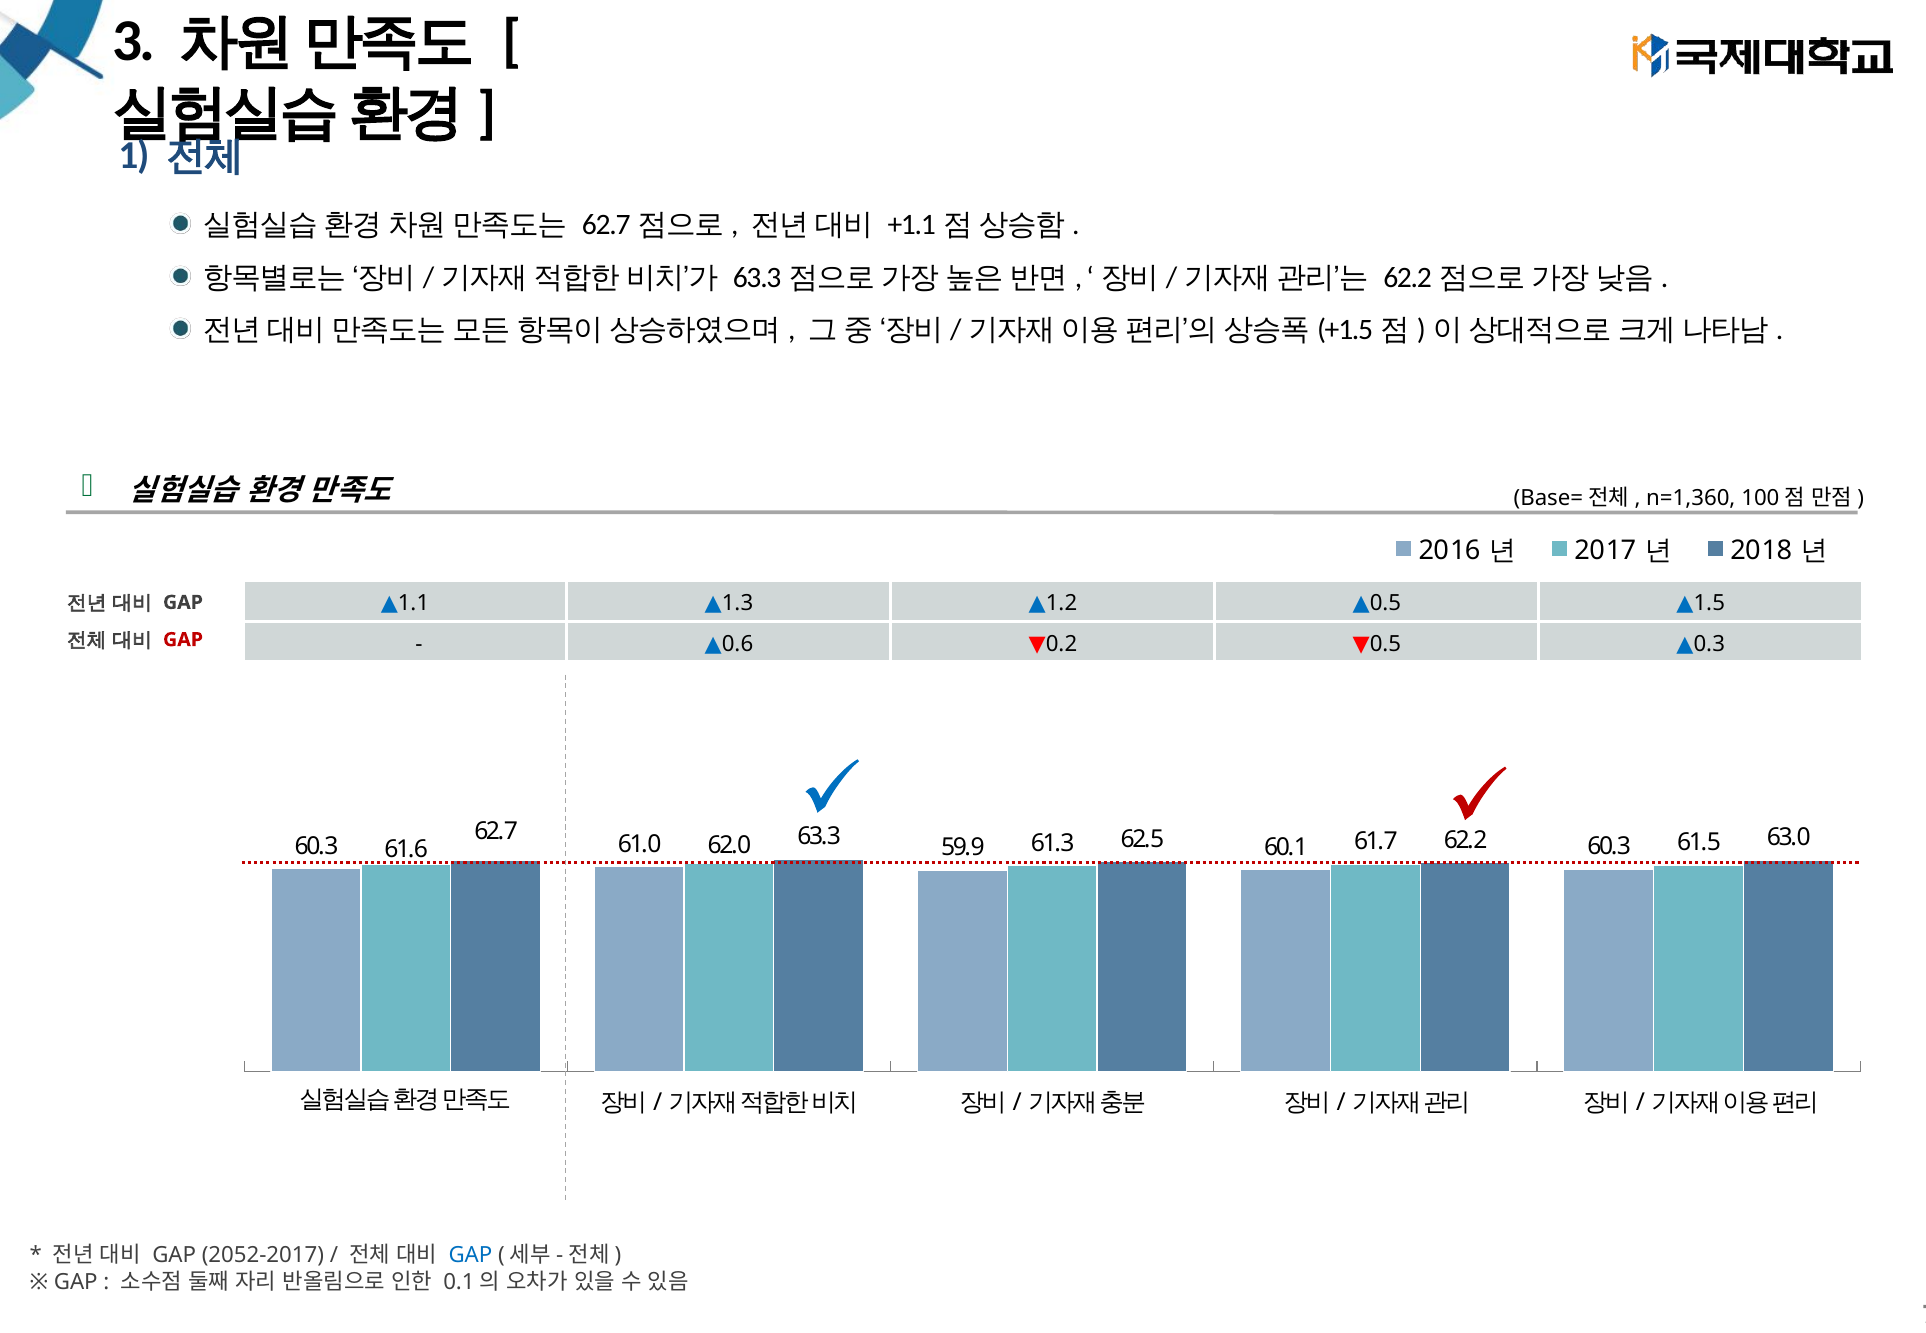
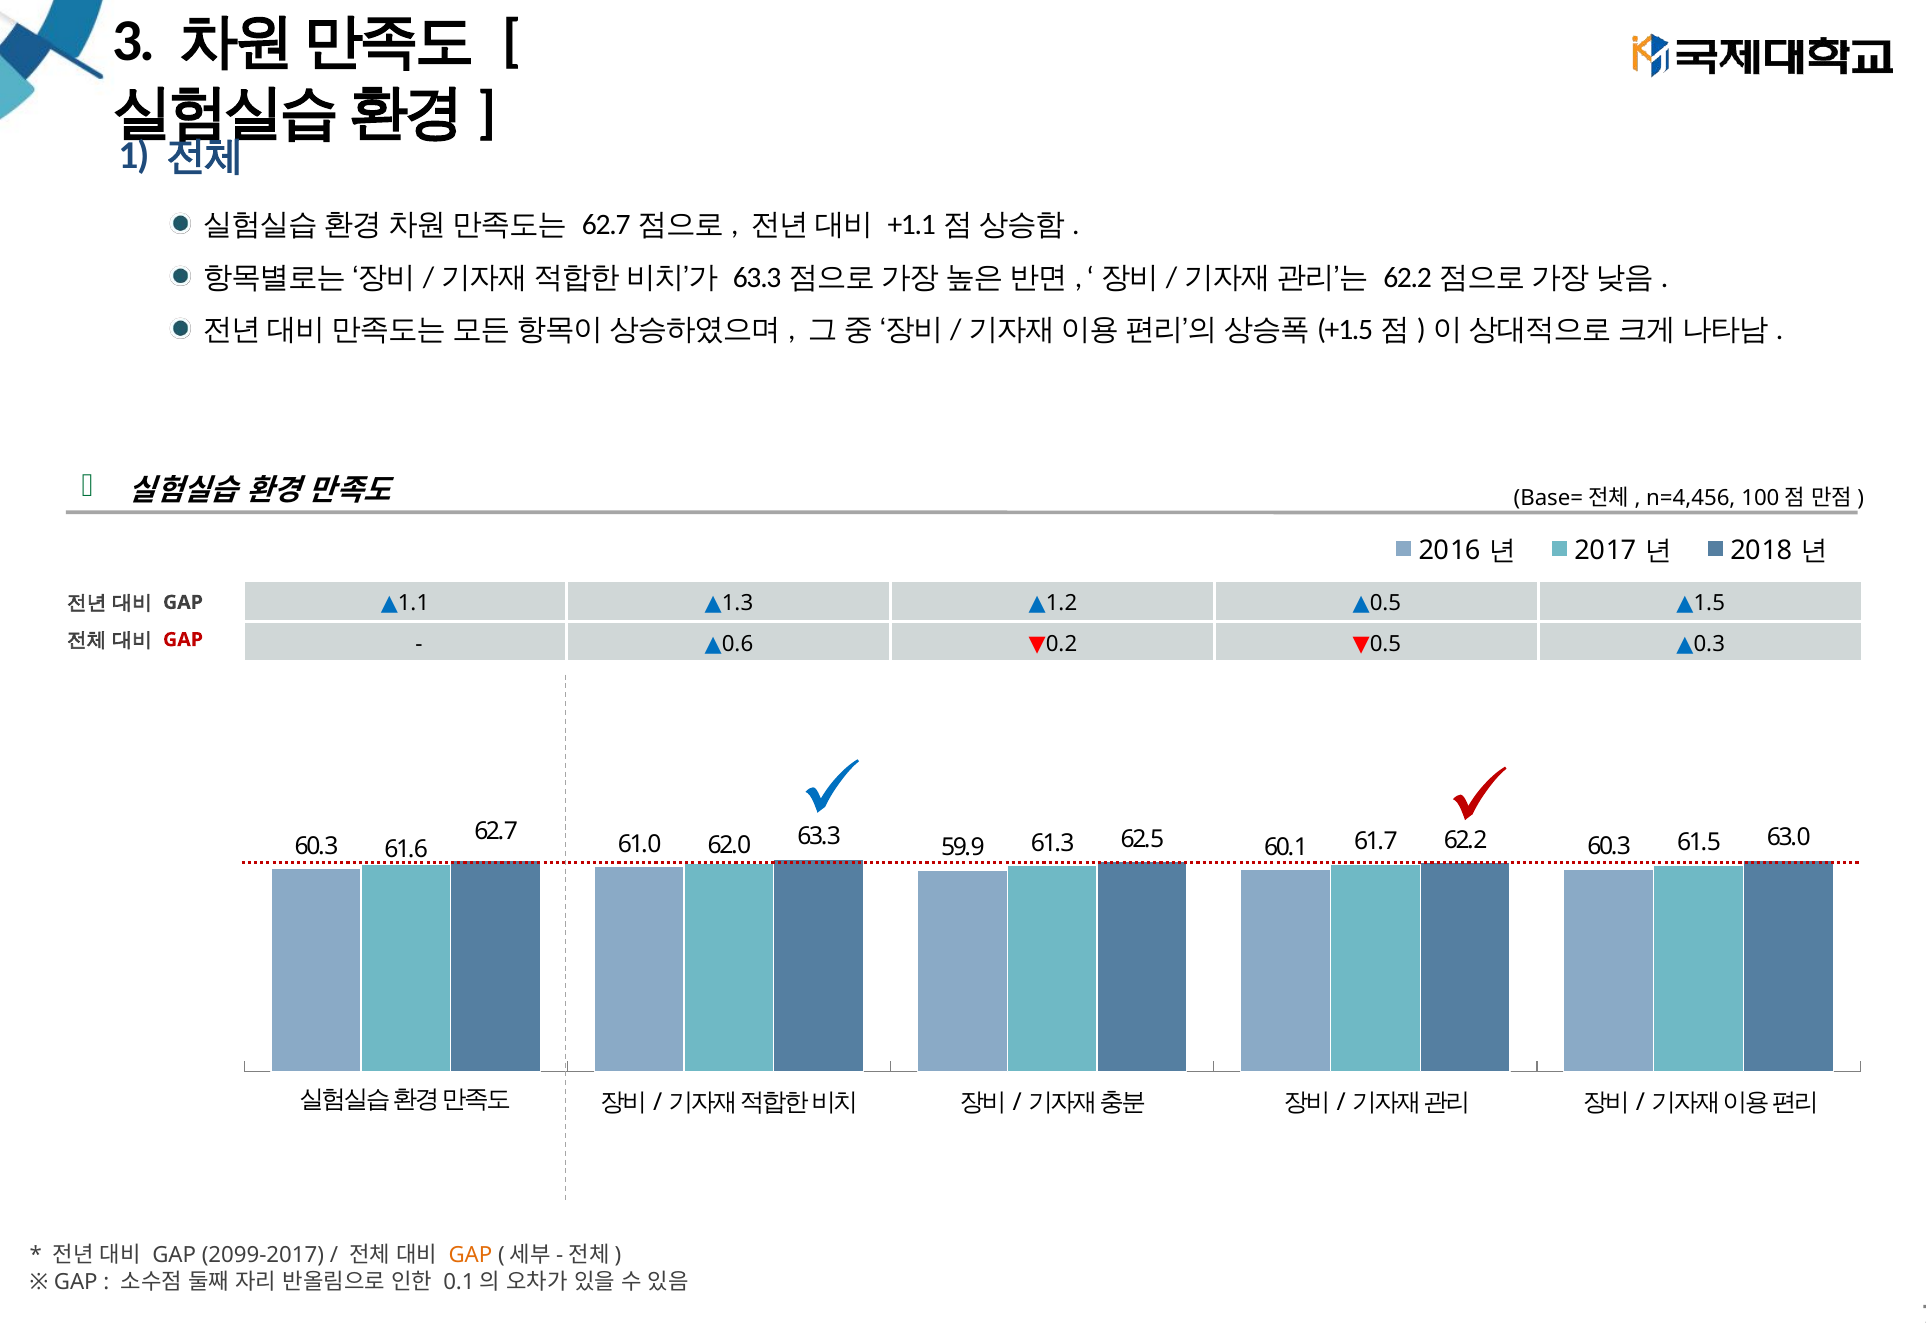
n=1,360: n=1,360 -> n=4,456 (1691, 499)
2052-2017: 2052-2017 -> 2099-2017 (263, 1256)
GAP colour: blue -> orange (470, 1256)
